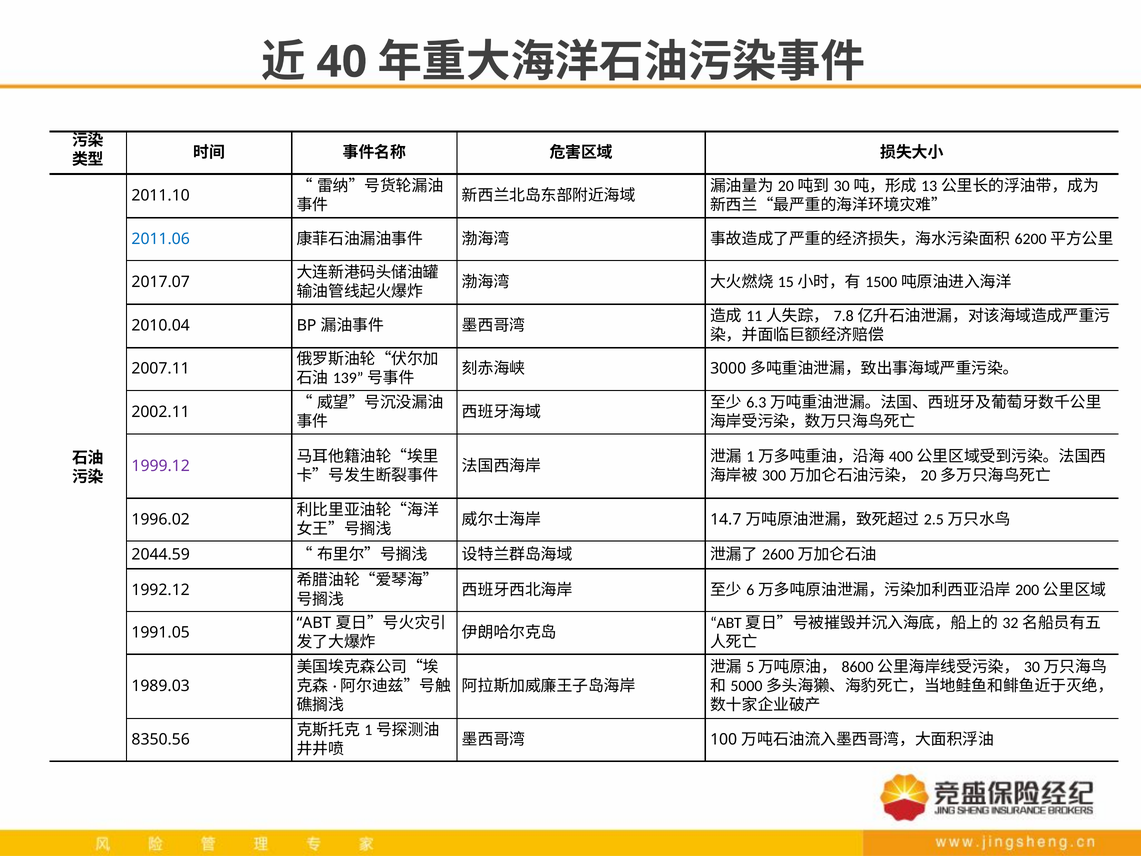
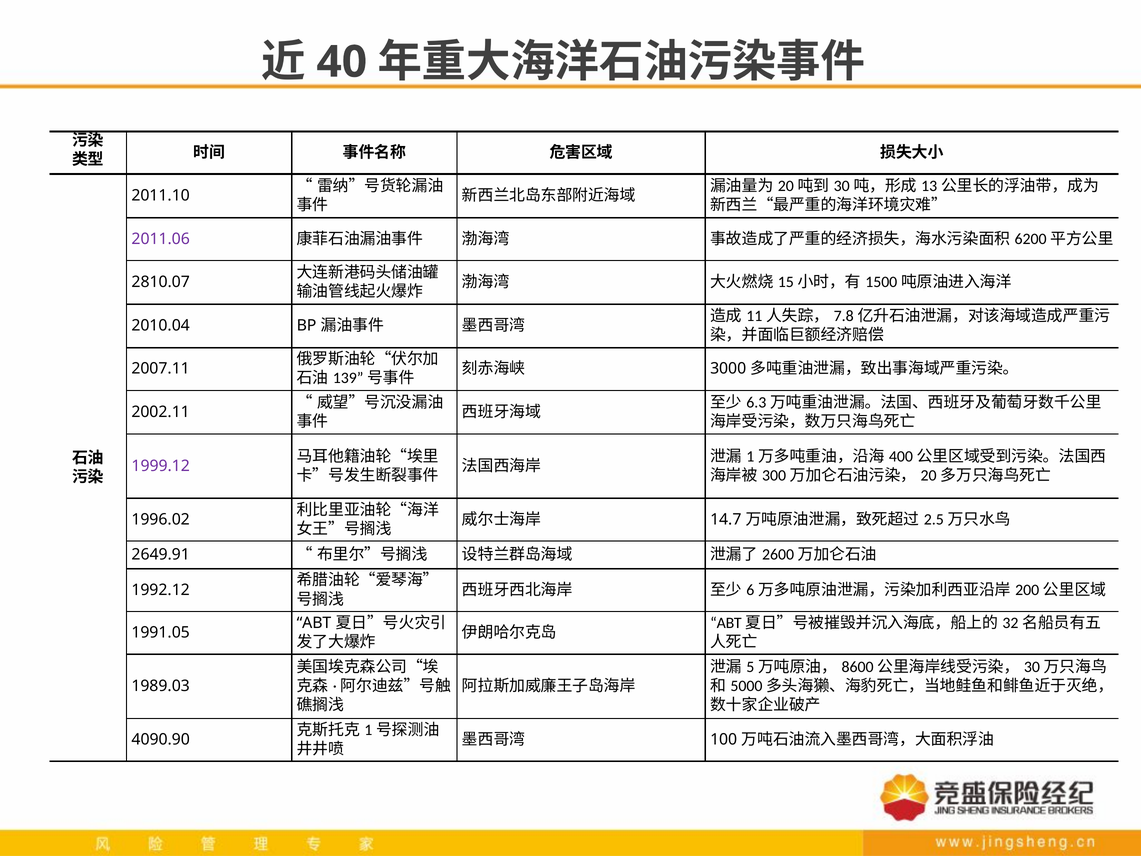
2011.06 colour: blue -> purple (161, 239)
2017.07: 2017.07 -> 2810.07 (161, 282)
2044.59: 2044.59 -> 2649.91 (161, 554)
8350.56: 8350.56 -> 4090.90 (161, 739)
